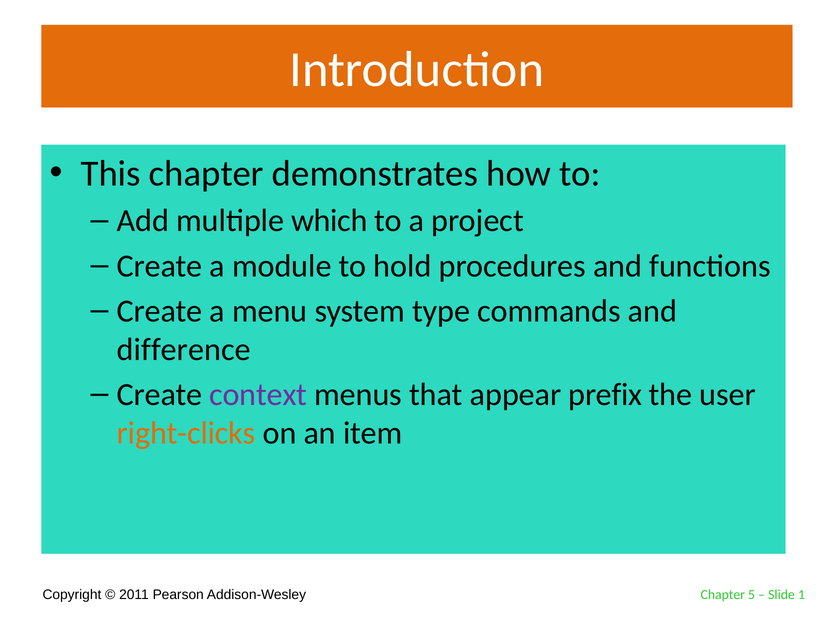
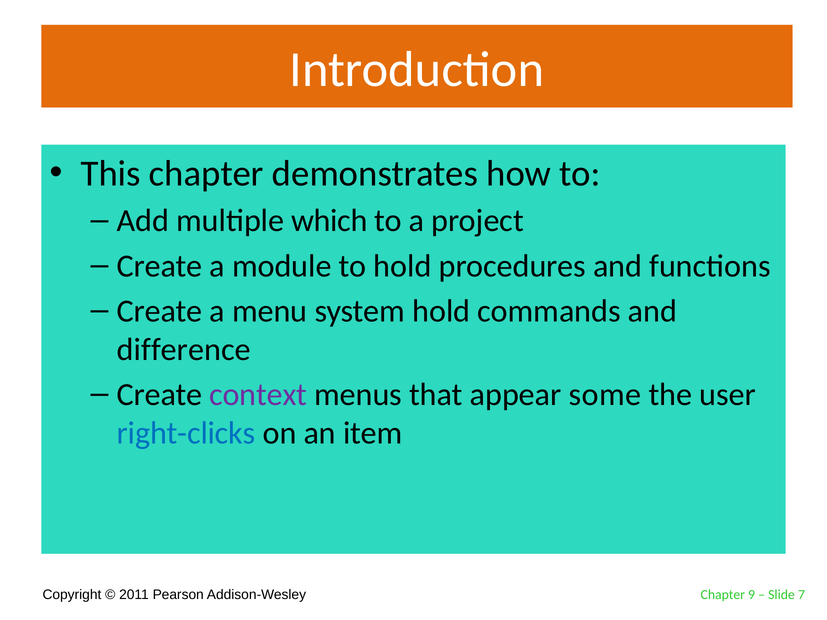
system type: type -> hold (441, 311)
prefix: prefix -> some (605, 395)
right-clicks colour: orange -> blue (186, 433)
5: 5 -> 9 (752, 595)
1: 1 -> 7 (802, 595)
